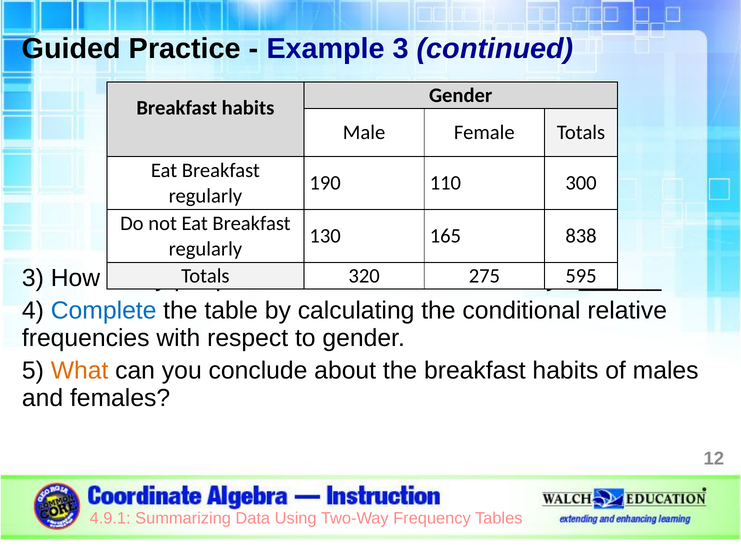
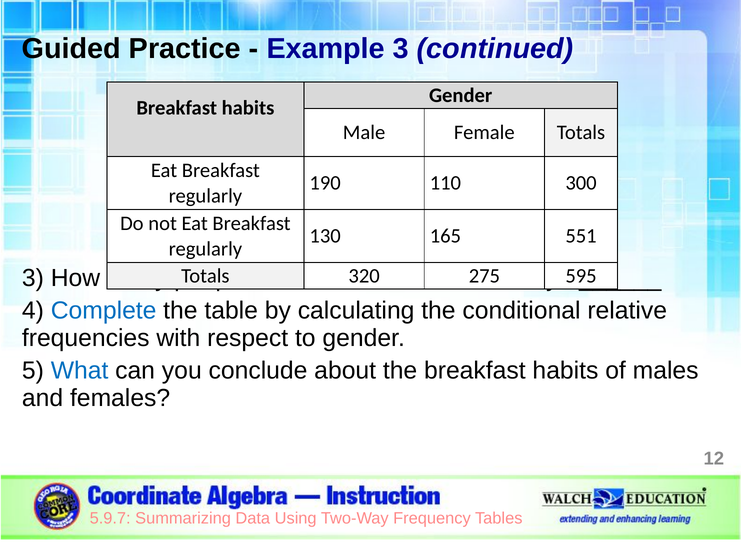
838: 838 -> 551 (581, 236)
What colour: orange -> blue (80, 371)
4.9.1: 4.9.1 -> 5.9.7 (110, 518)
